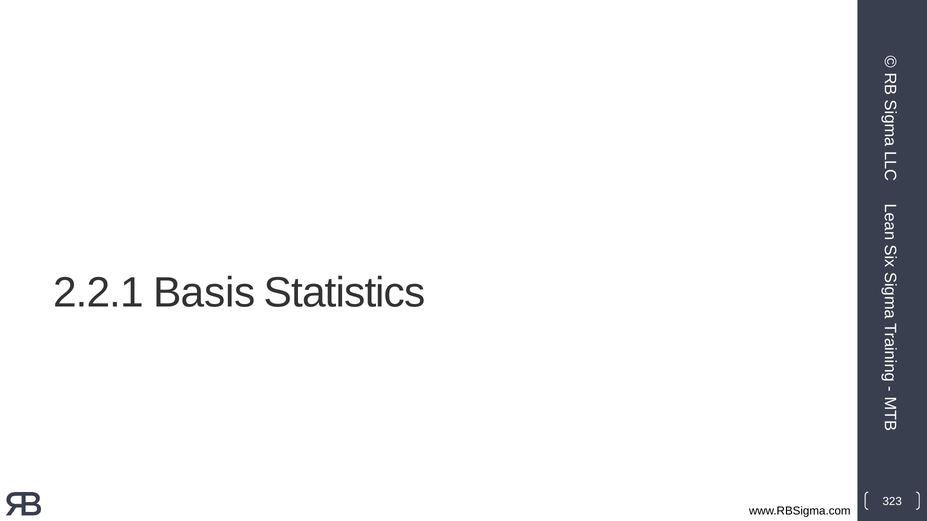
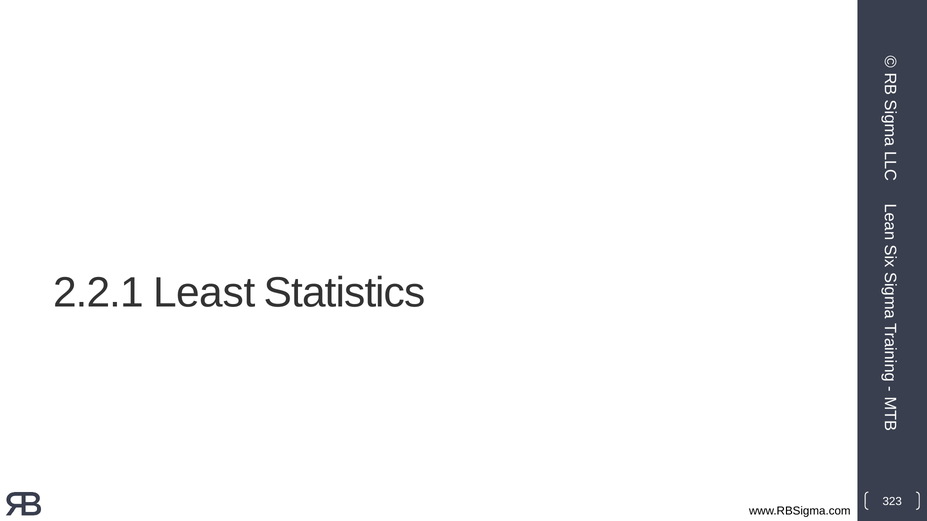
Basis: Basis -> Least (204, 293)
